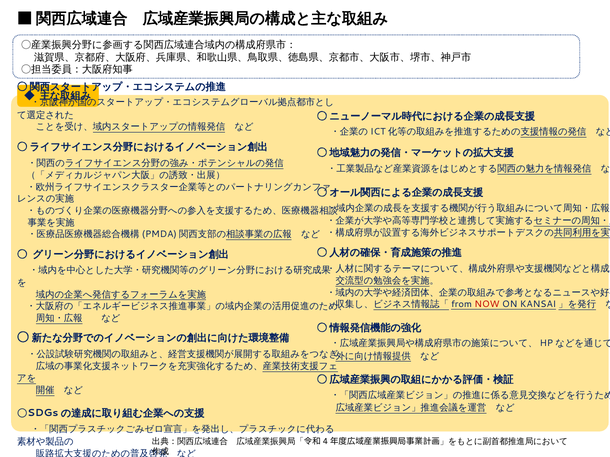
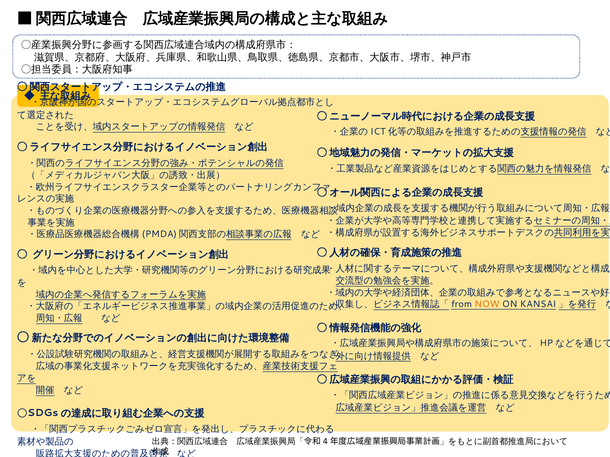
NOW colour: red -> orange (487, 305)
